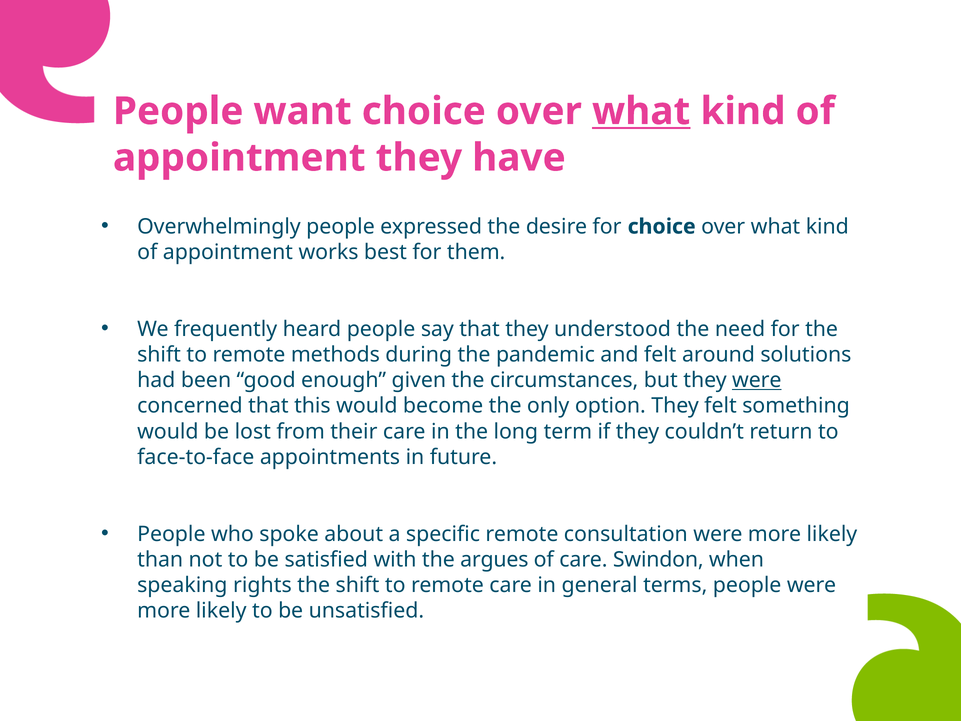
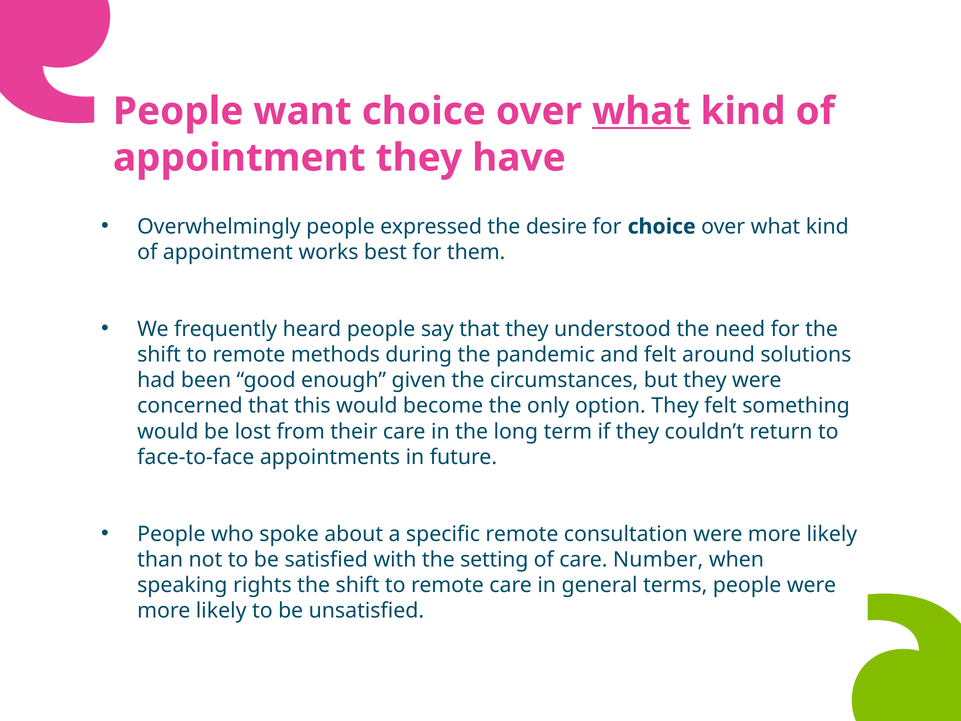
were underline: present -> none (757, 380)
argues: argues -> setting (494, 559)
Swindon: Swindon -> Number (658, 559)
